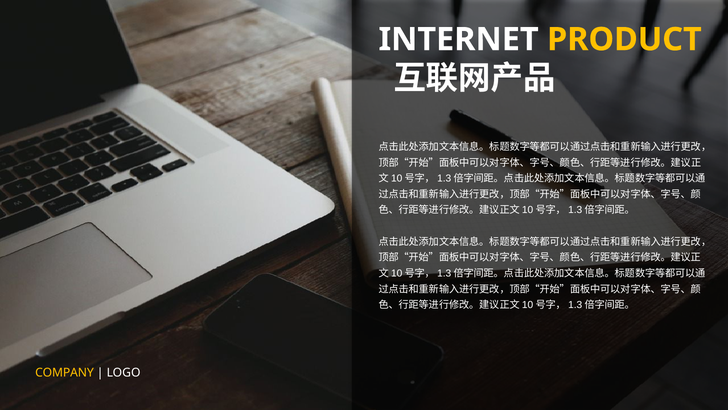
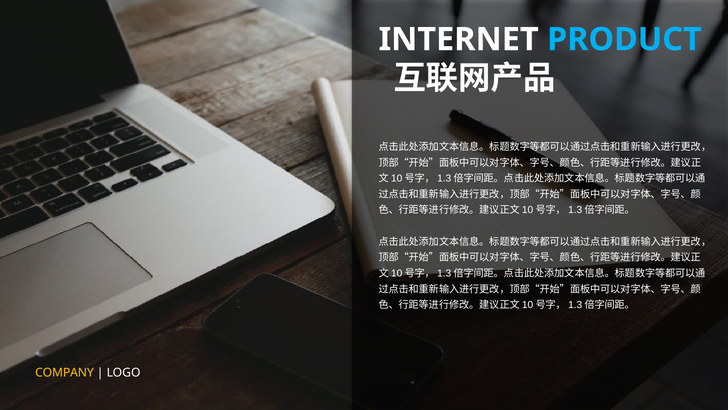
PRODUCT colour: yellow -> light blue (624, 39)
